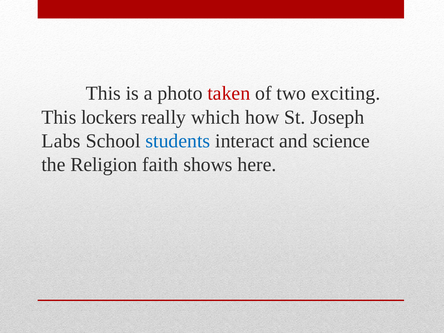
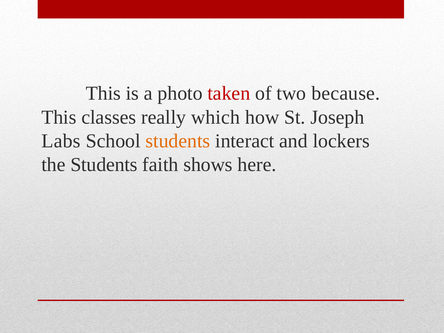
exciting: exciting -> because (346, 93)
lockers: lockers -> classes (109, 117)
students colour: blue -> orange (178, 141)
science: science -> lockers (341, 141)
the Religion: Religion -> Students (104, 165)
